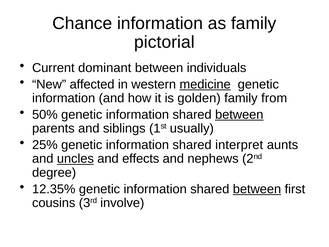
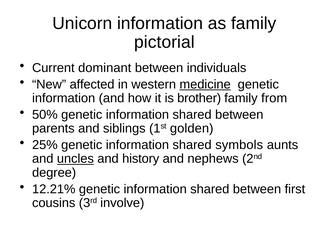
Chance: Chance -> Unicorn (82, 23)
golden: golden -> brother (199, 98)
between underline: present -> none (239, 115)
usually: usually -> golden (192, 128)
interpret: interpret -> symbols (239, 145)
effects: effects -> history (141, 159)
12.35%: 12.35% -> 12.21% (54, 189)
between underline: present -> none (257, 189)
